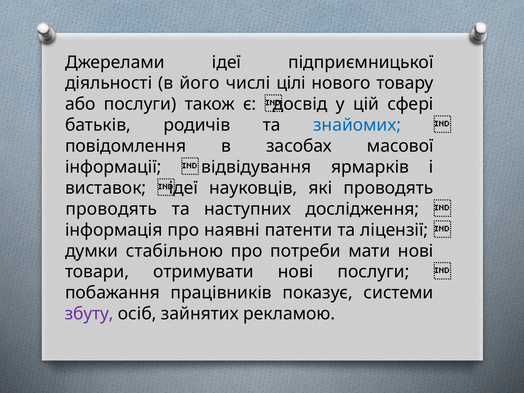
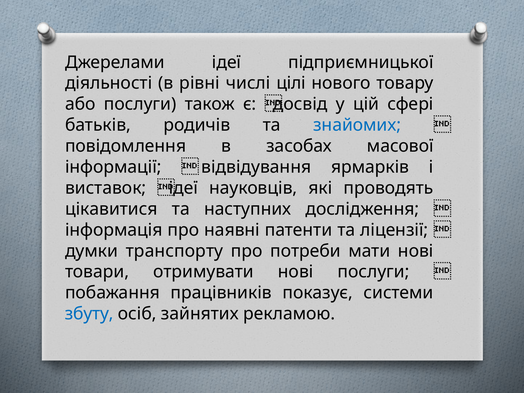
його: його -> рівні (200, 83)
проводять: проводять -> цікавитися (111, 209)
стабільною: стабільною -> транспорту (174, 251)
збуту colour: purple -> blue (89, 314)
